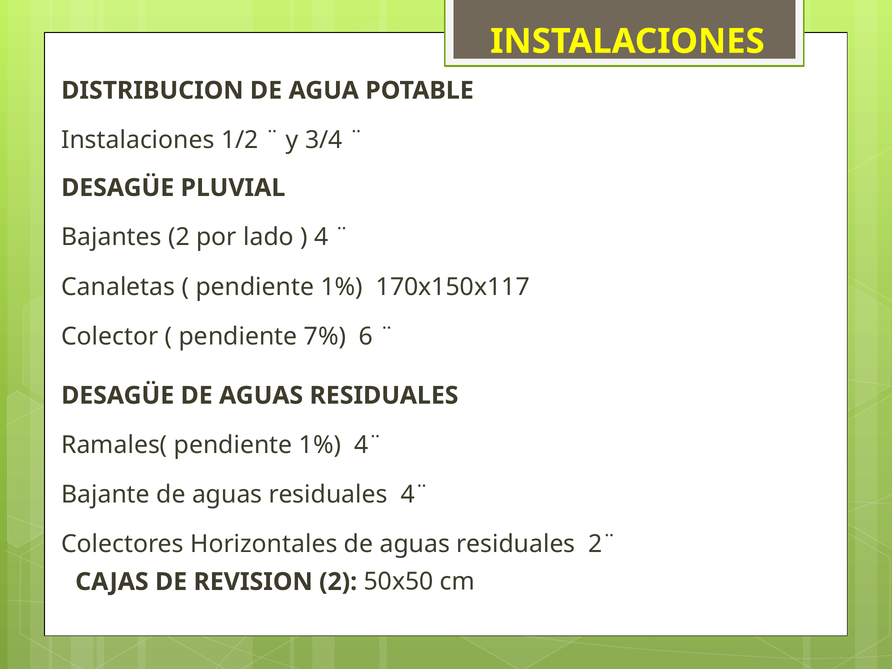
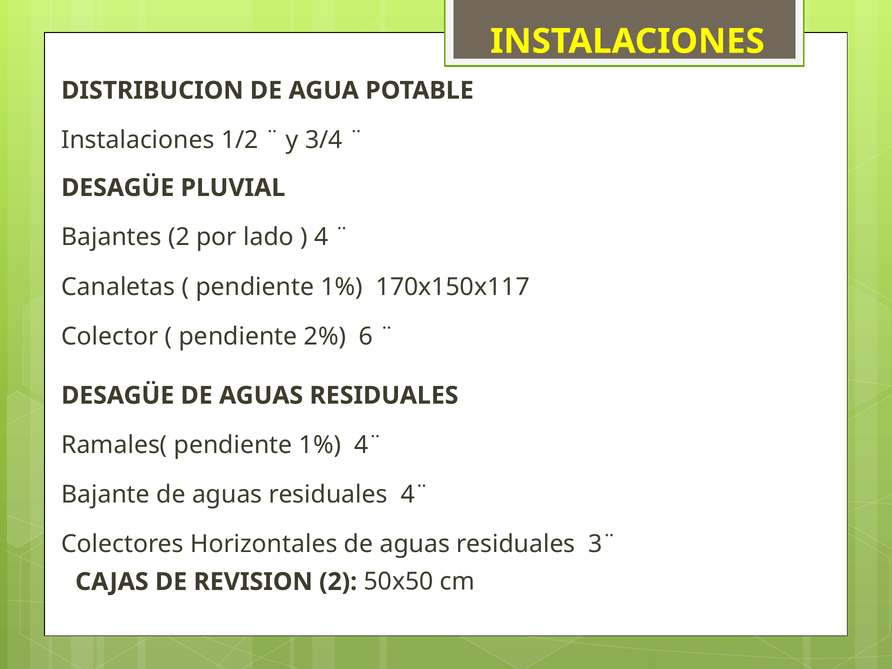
7%: 7% -> 2% (325, 336)
2¨: 2¨ -> 3¨ (603, 544)
